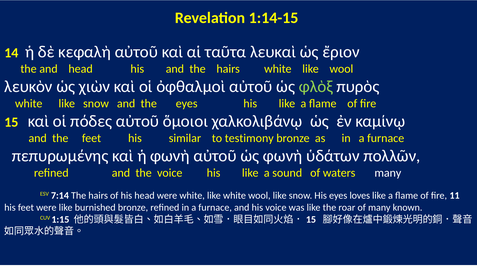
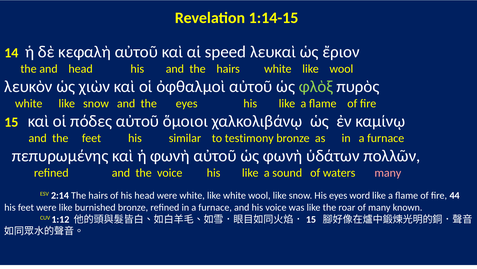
ταῦτα: ταῦτα -> speed (226, 52)
many colour: white -> pink (388, 173)
7:14: 7:14 -> 2:14 (60, 195)
loves: loves -> word (360, 195)
11: 11 -> 44 (455, 195)
1:15: 1:15 -> 1:12 (60, 219)
